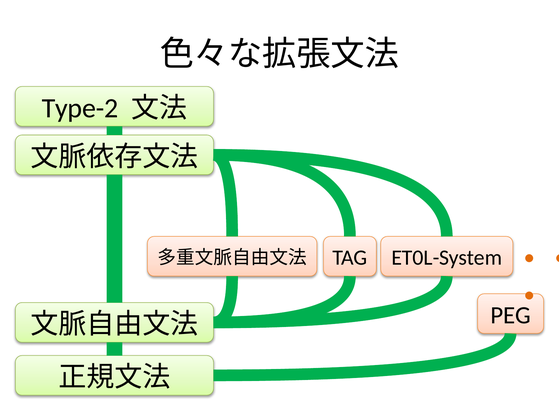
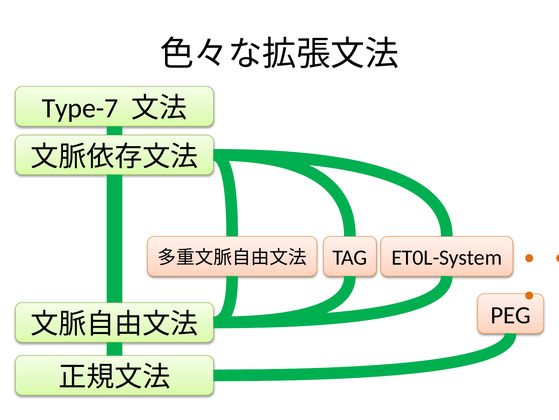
Type-2: Type-2 -> Type-7 (80, 108)
